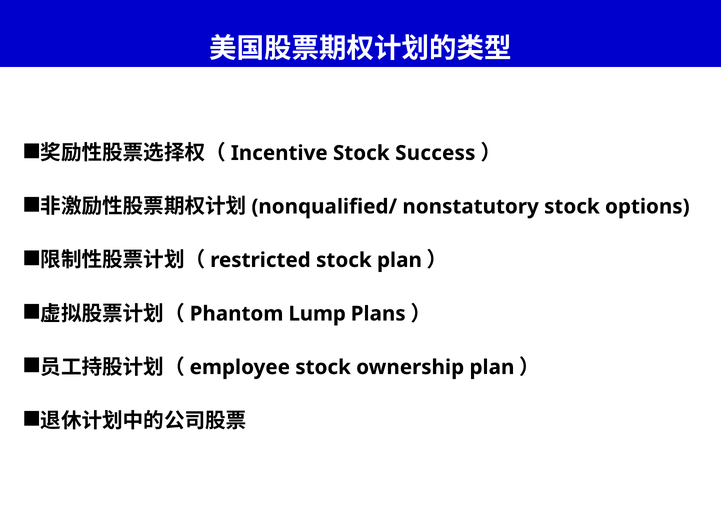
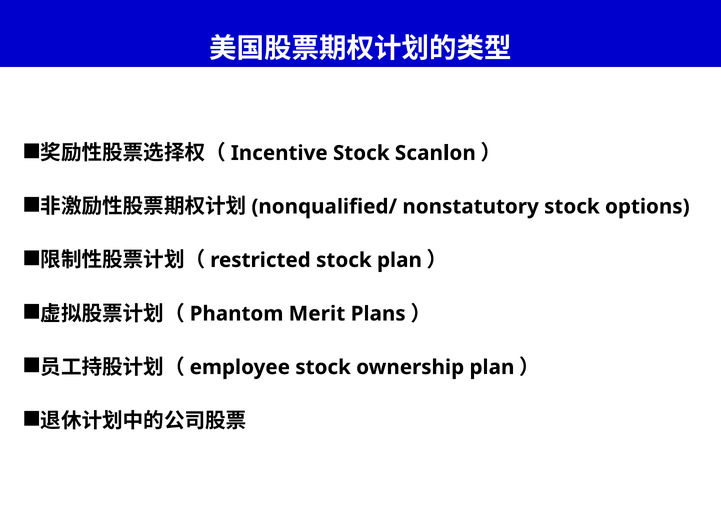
Success: Success -> Scanlon (435, 153)
Lump: Lump -> Merit (317, 314)
